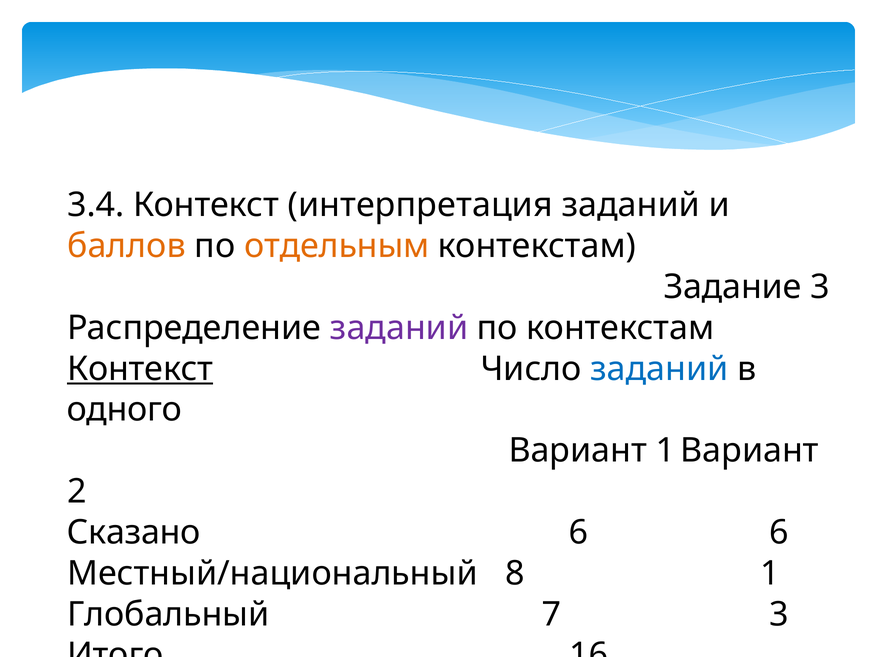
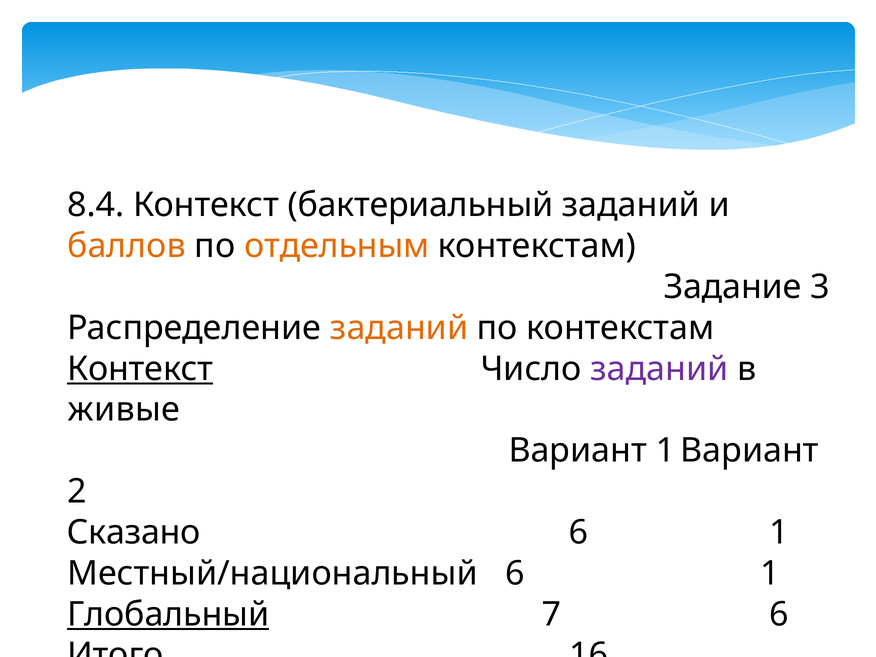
3.4: 3.4 -> 8.4 (96, 205)
интерпретация: интерпретация -> бактериальный (420, 205)
заданий colour: purple -> orange (399, 328)
заданий colour: blue -> purple (659, 369)
одного: одного -> живые (124, 410)
6: 6 -> 1 (779, 532)
Местный/национальный 8: 8 -> 6 (515, 573)
Глобальный underline: none -> present (168, 614)
7 3: 3 -> 6 (779, 614)
